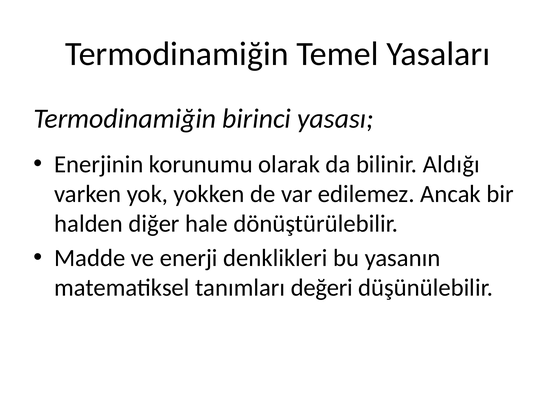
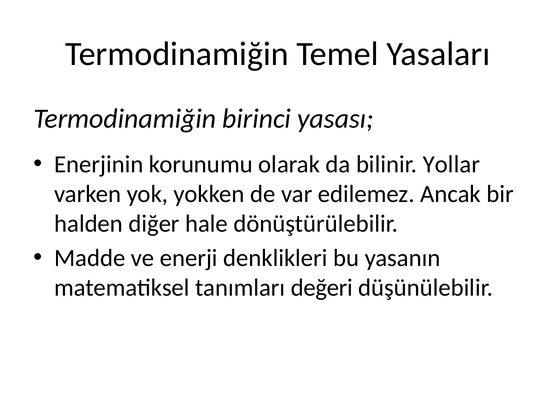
Aldığı: Aldığı -> Yollar (451, 164)
